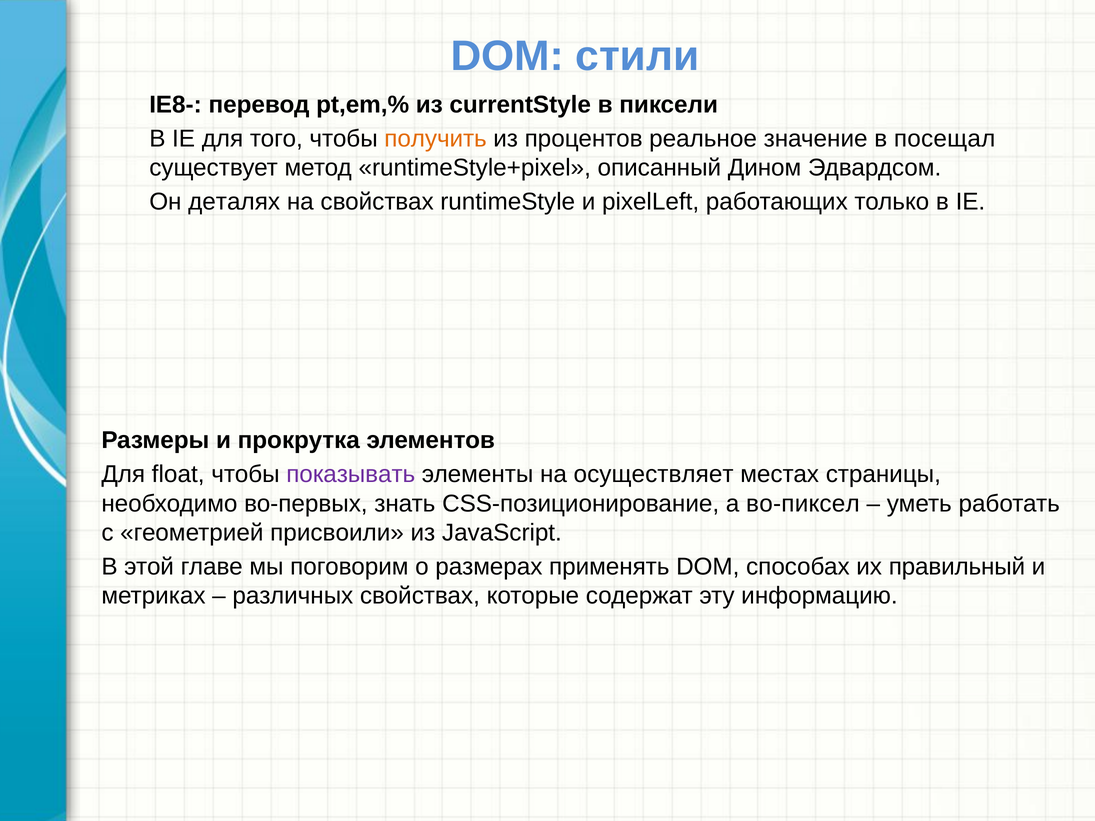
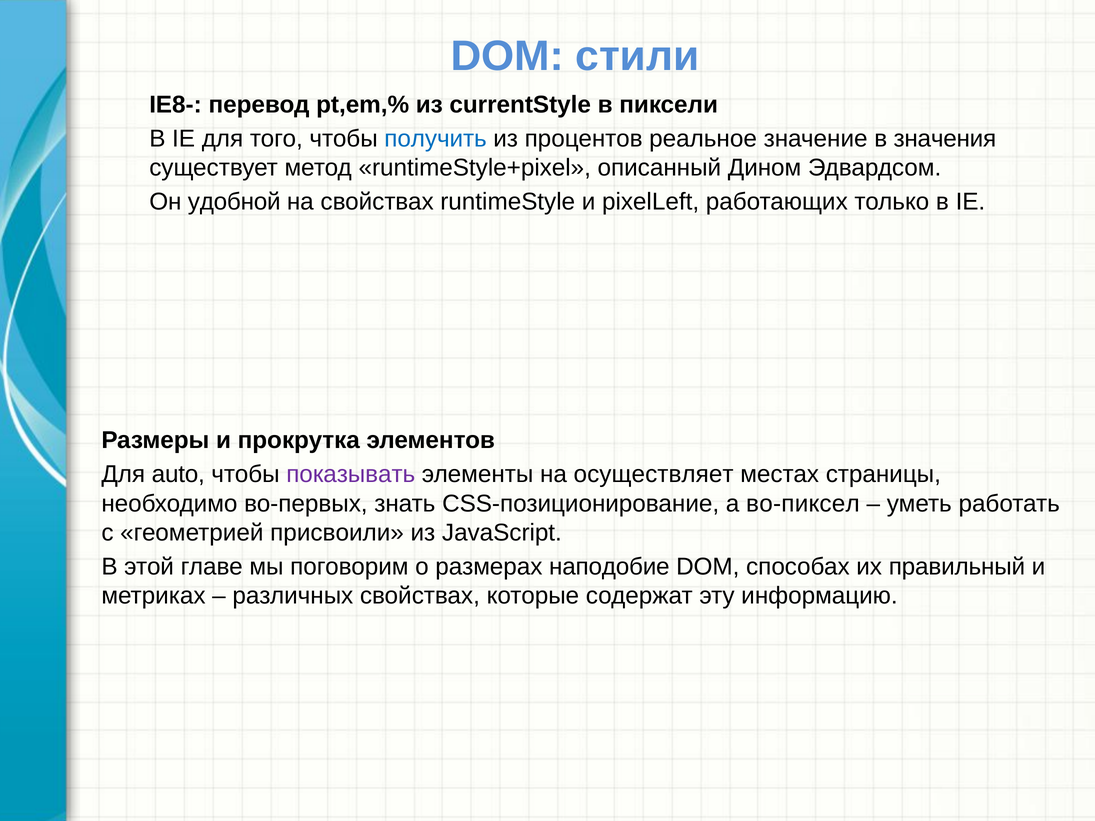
получить colour: orange -> blue (436, 139)
посещал: посещал -> значения (945, 139)
деталях: деталях -> удобной (234, 202)
float: float -> auto (178, 474)
применять: применять -> наподобие (609, 567)
